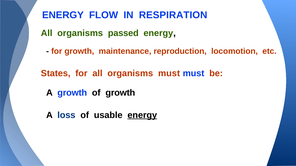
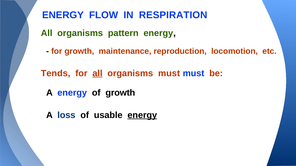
passed: passed -> pattern (123, 33)
States: States -> Tends (56, 73)
all underline: none -> present (97, 73)
A growth: growth -> energy (72, 93)
